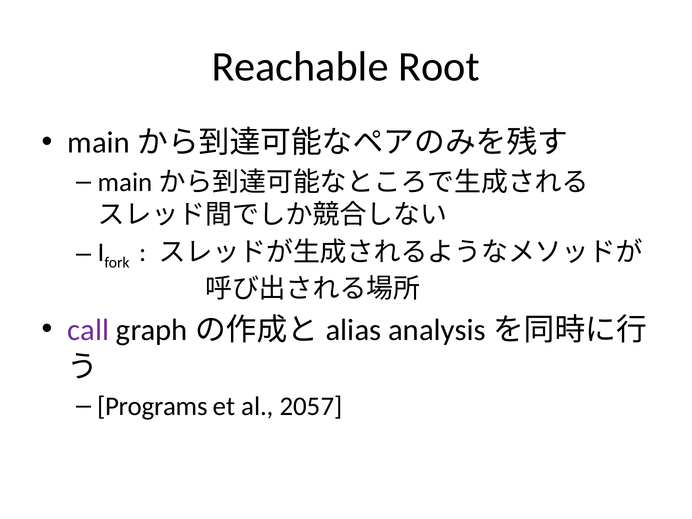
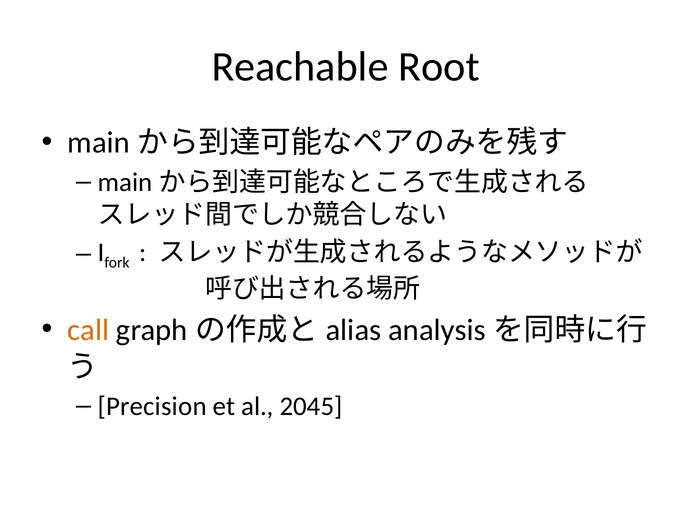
call colour: purple -> orange (88, 330)
Programs: Programs -> Precision (152, 407)
2057: 2057 -> 2045 (311, 407)
